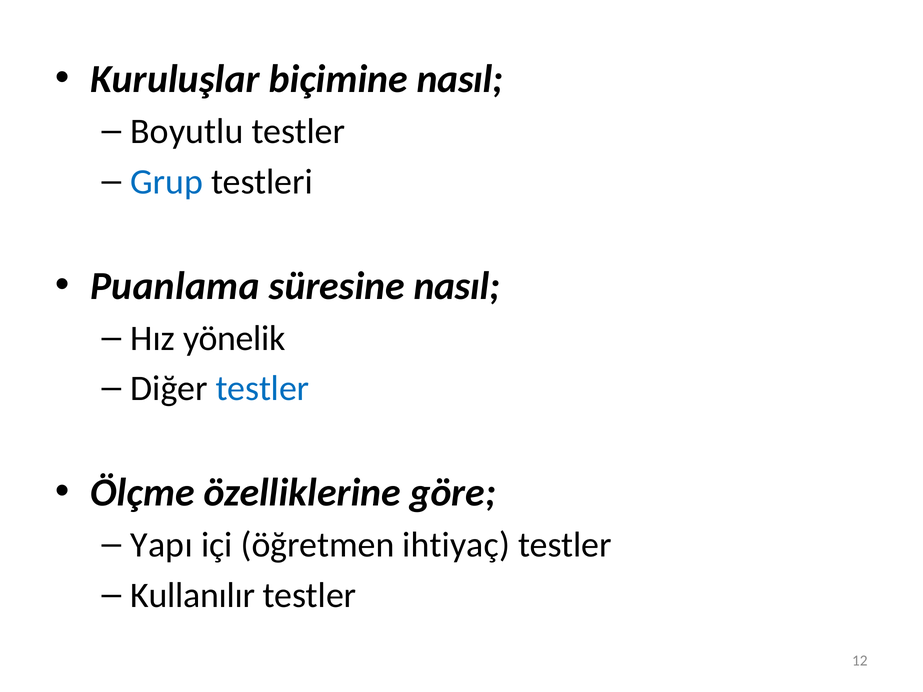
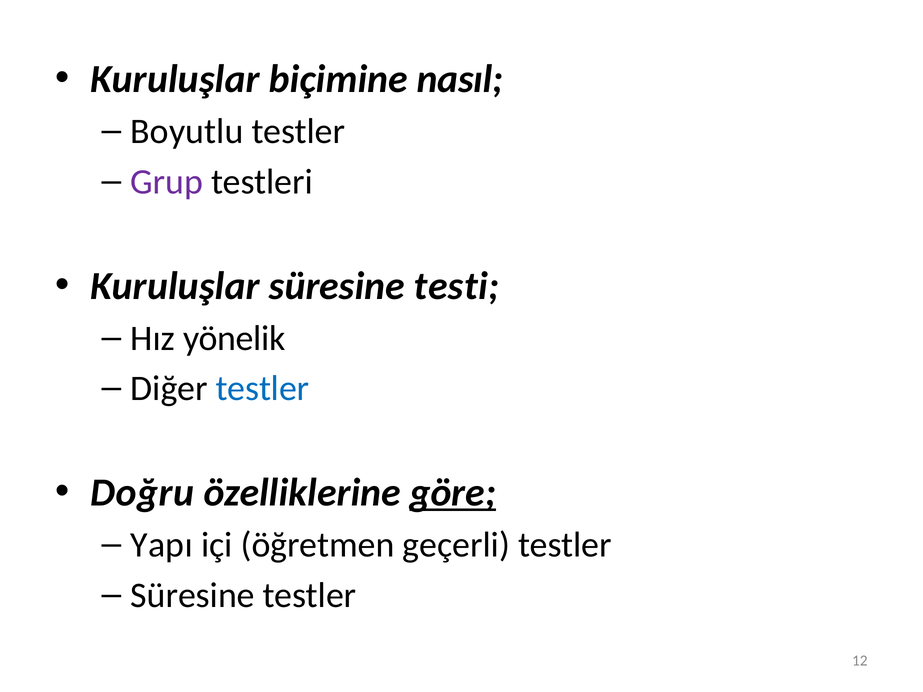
Grup colour: blue -> purple (167, 182)
Puanlama: Puanlama -> Kuruluşlar (175, 286)
süresine nasıl: nasıl -> testi (457, 286)
Ölçme: Ölçme -> Doğru (142, 493)
göre underline: none -> present (453, 493)
ihtiyaç: ihtiyaç -> geçerli (456, 545)
Kullanılır: Kullanılır -> Süresine (193, 596)
